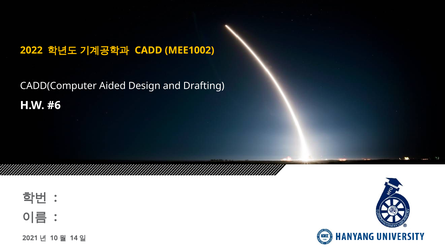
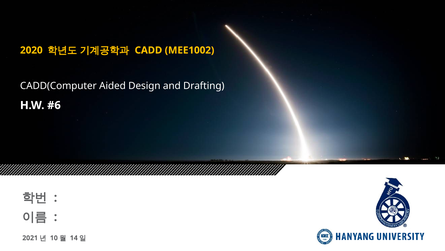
2022: 2022 -> 2020 (31, 50)
